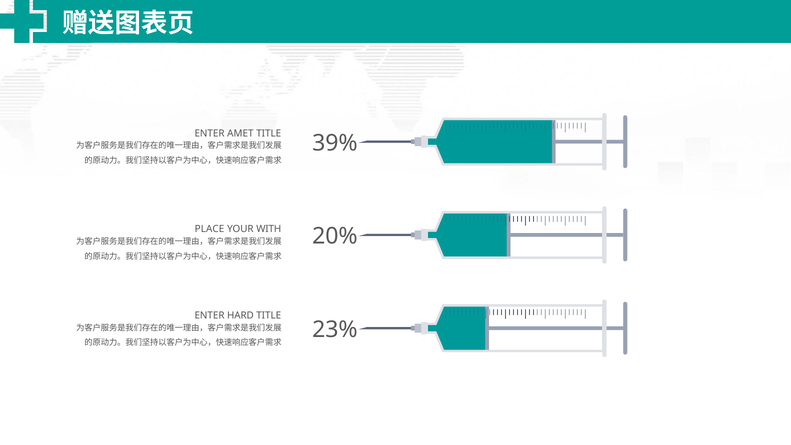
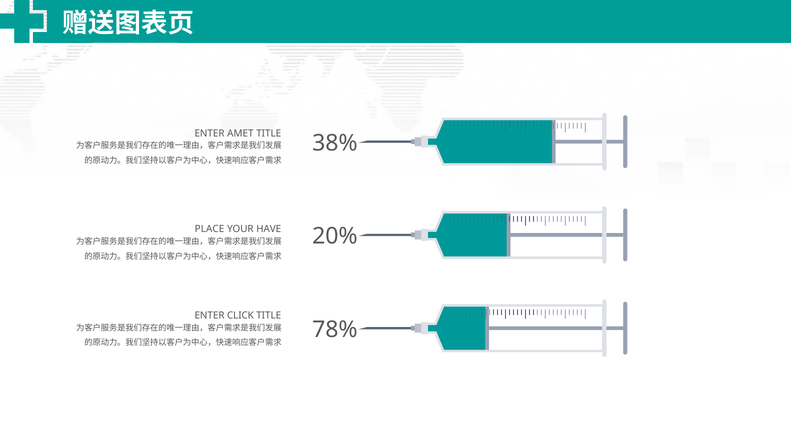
39%: 39% -> 38% (335, 143)
WITH: WITH -> HAVE (269, 229)
HARD: HARD -> CLICK (240, 315)
23%: 23% -> 78% (335, 330)
